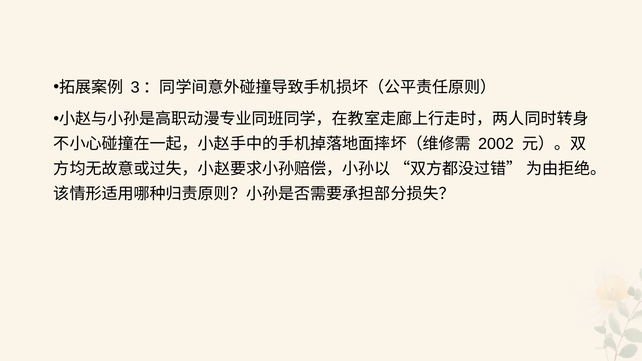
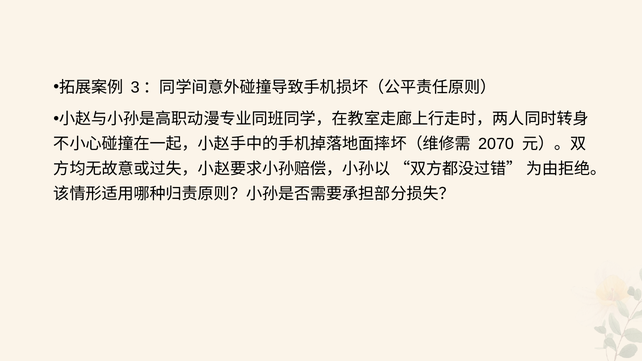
2002: 2002 -> 2070 (496, 144)
